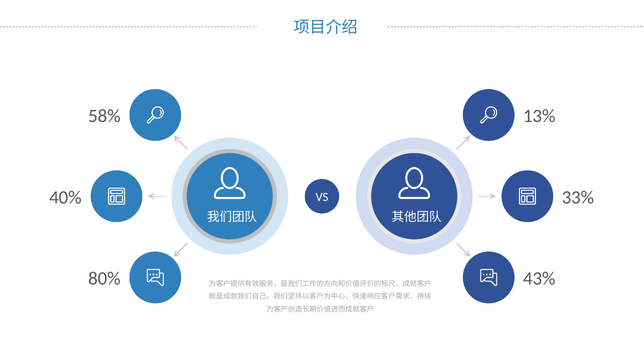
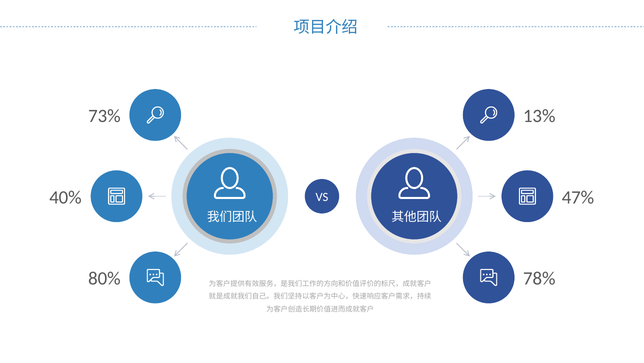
58%: 58% -> 73% (104, 116)
33%: 33% -> 47% (578, 197)
43%: 43% -> 78% (539, 278)
